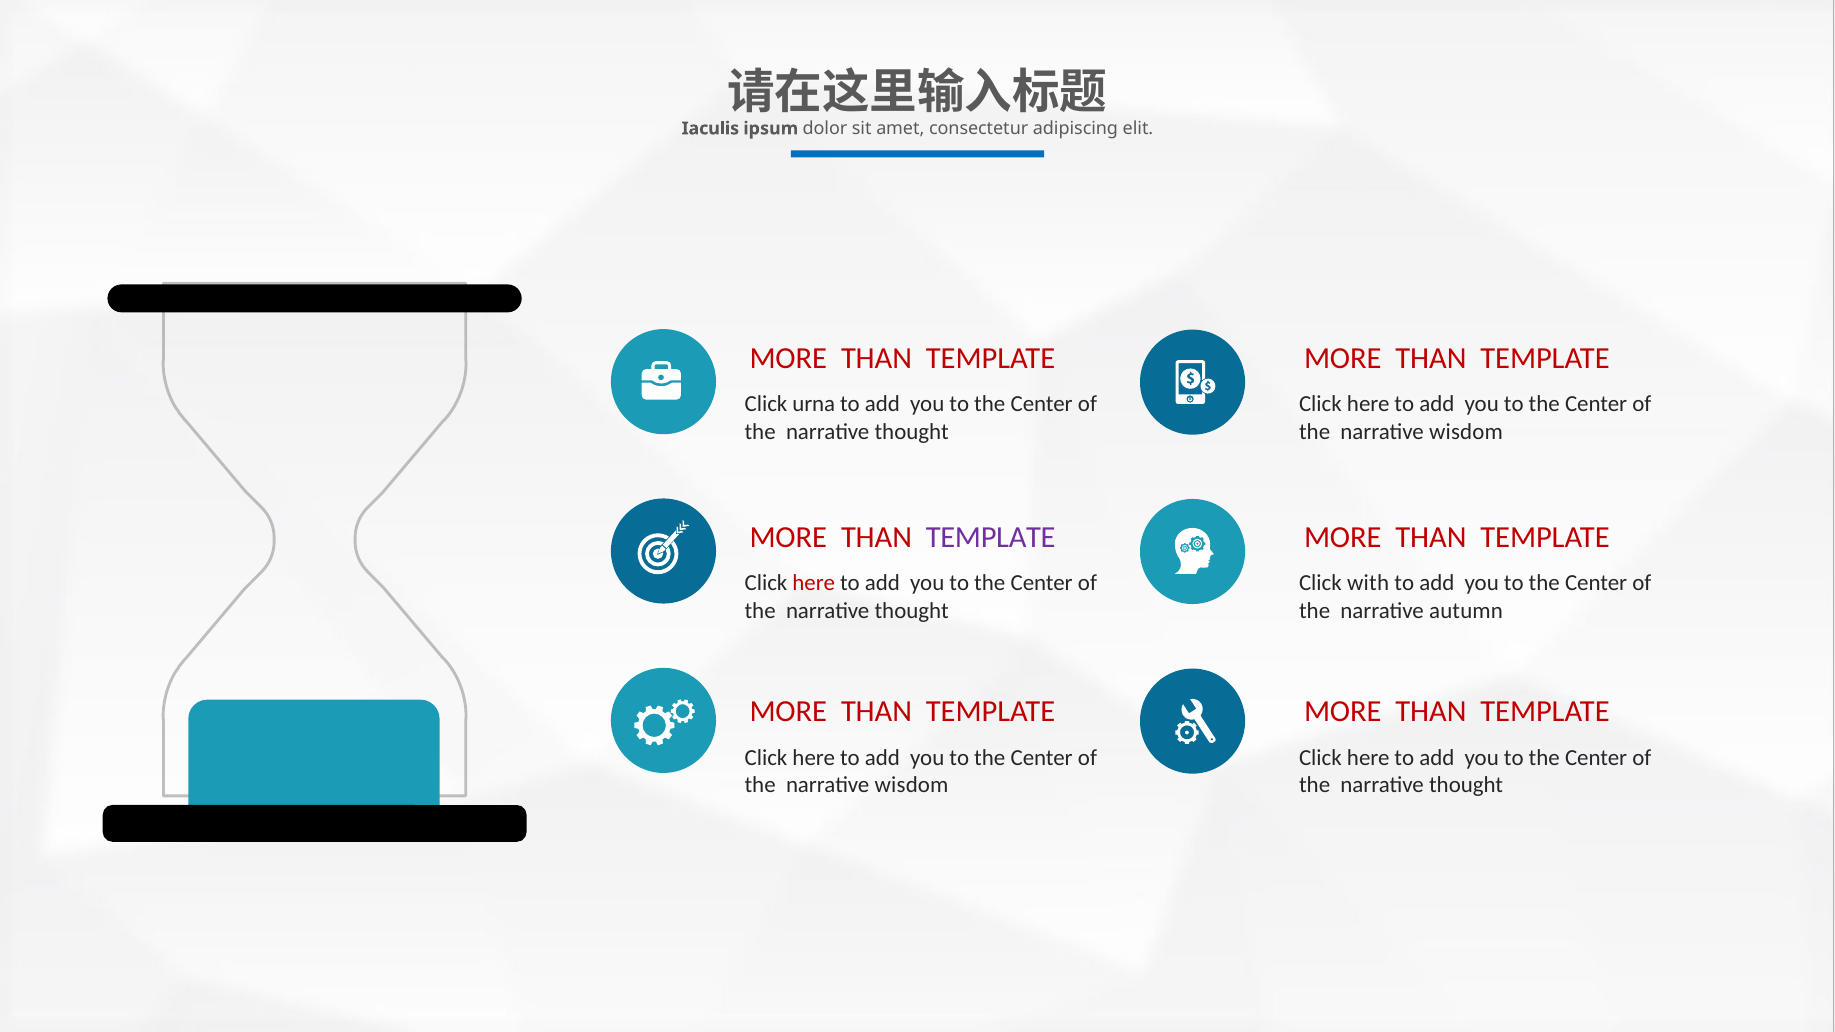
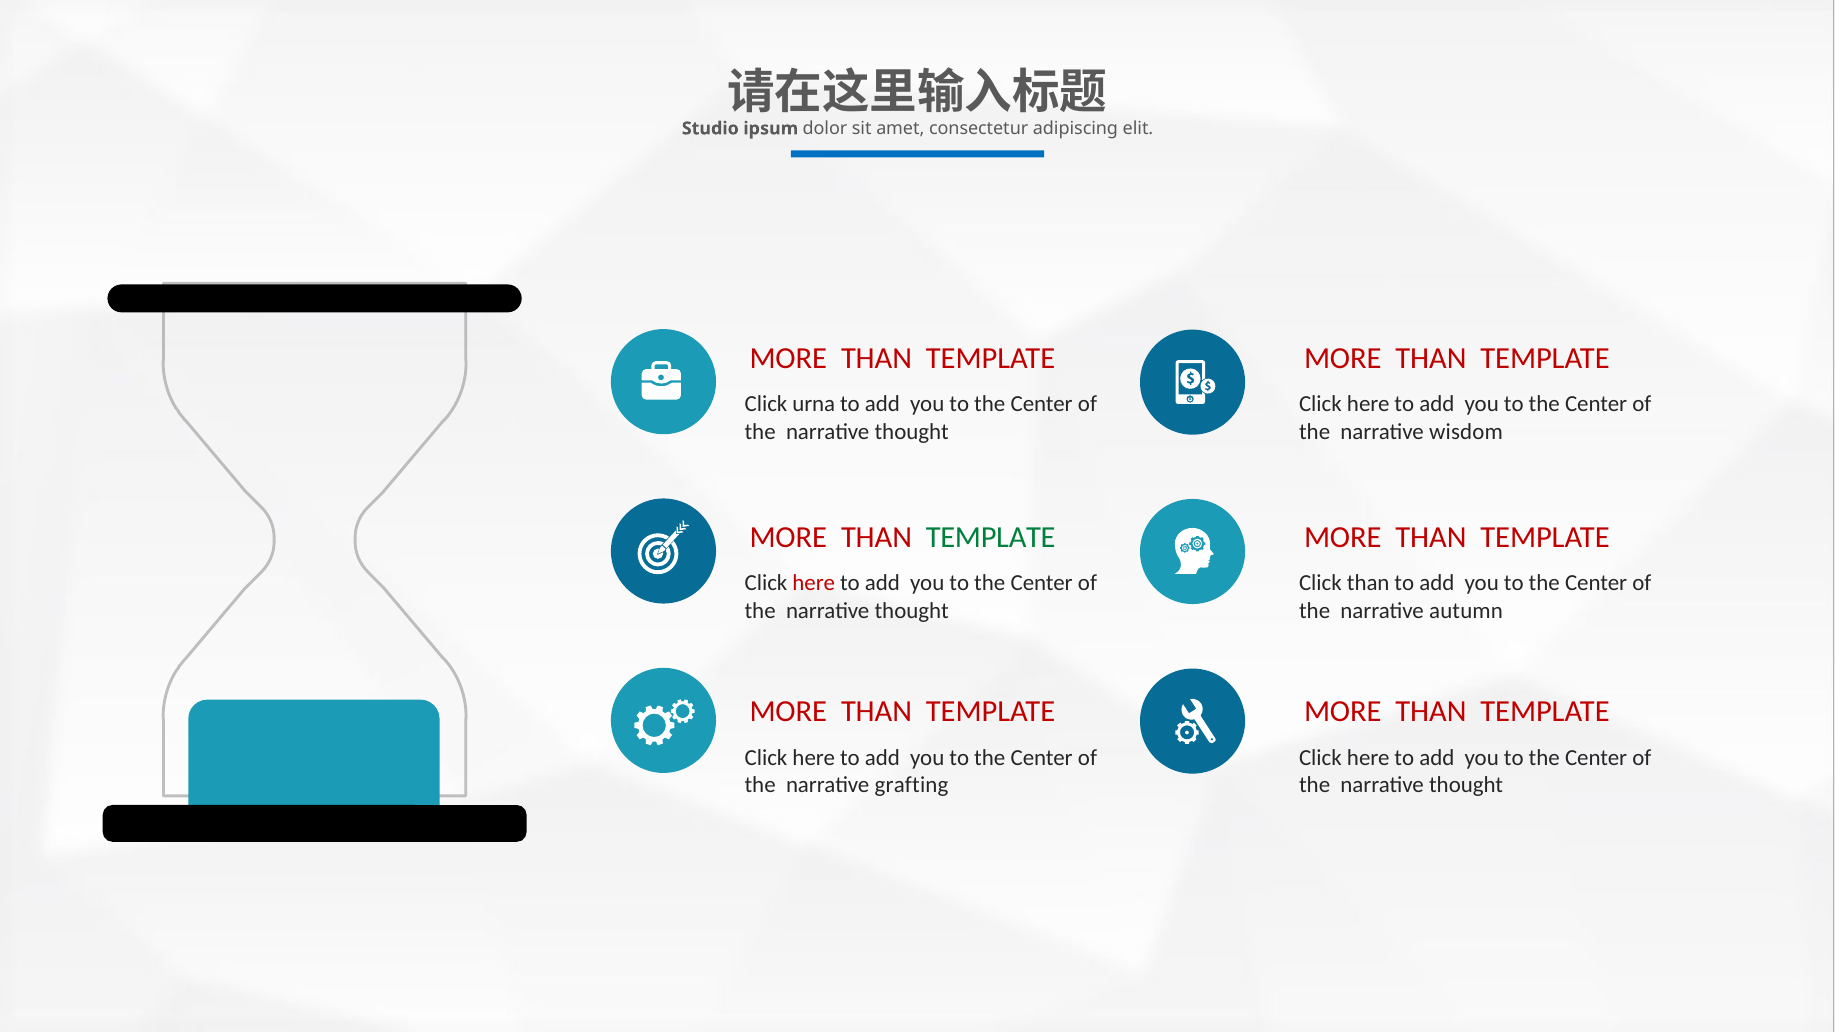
Iaculis: Iaculis -> Studio (710, 128)
TEMPLATE colour: purple -> green (991, 537)
Click with: with -> than (1368, 583)
wisdom: wisdom -> grafting (912, 785)
